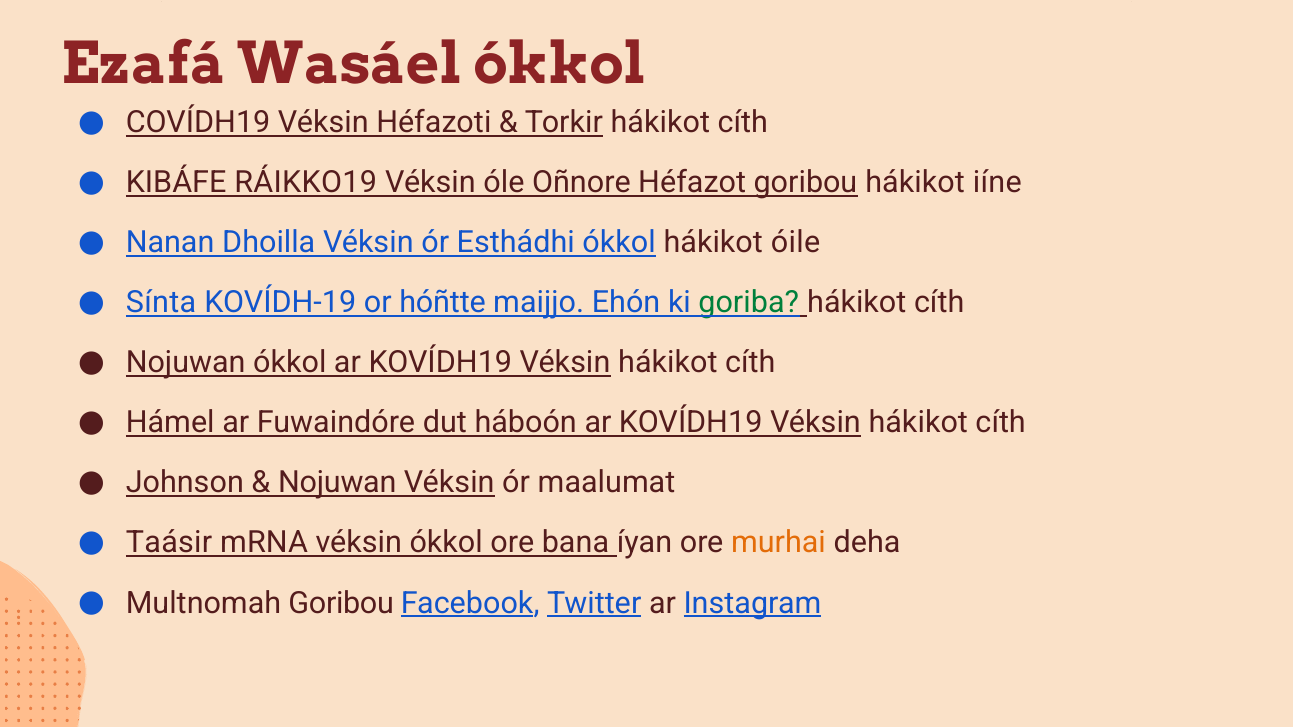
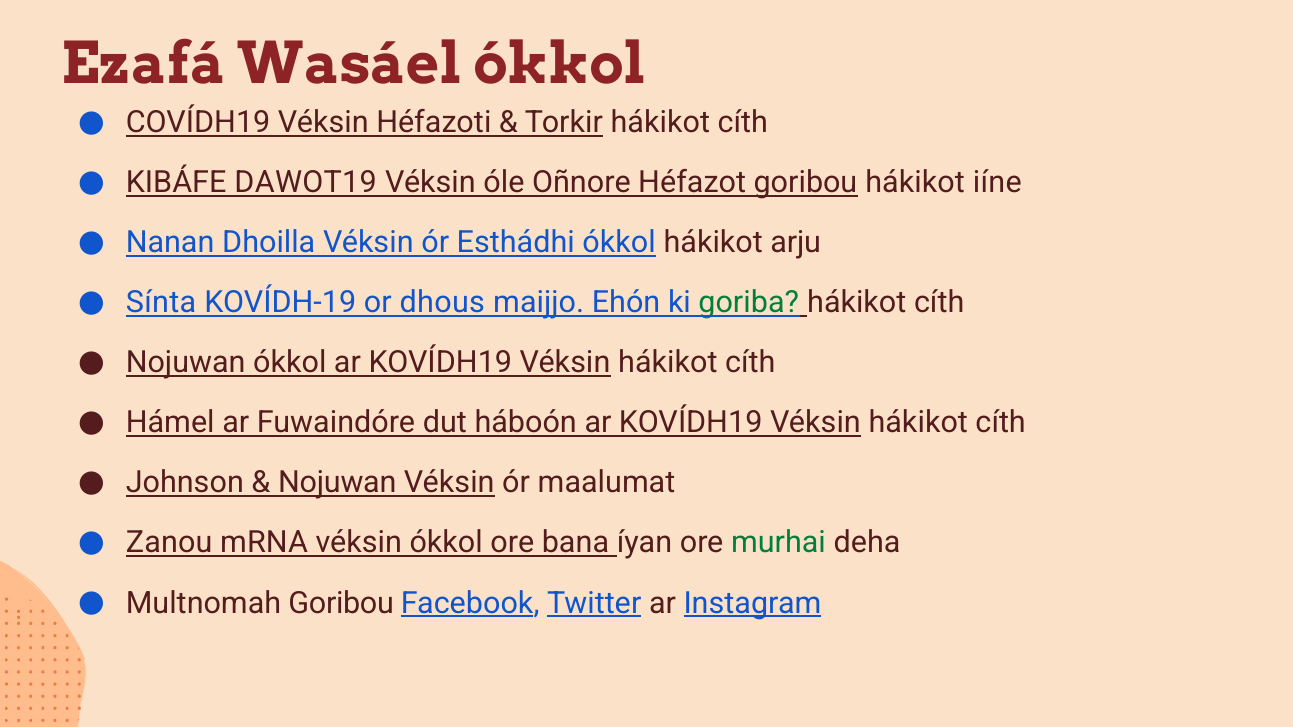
RÁIKKO19: RÁIKKO19 -> DAWOT19 (306, 183)
óile: óile -> arju (796, 243)
hóñtte: hóñtte -> dhous (442, 303)
Taásir: Taásir -> Zanou (169, 543)
murhai colour: orange -> green (779, 543)
